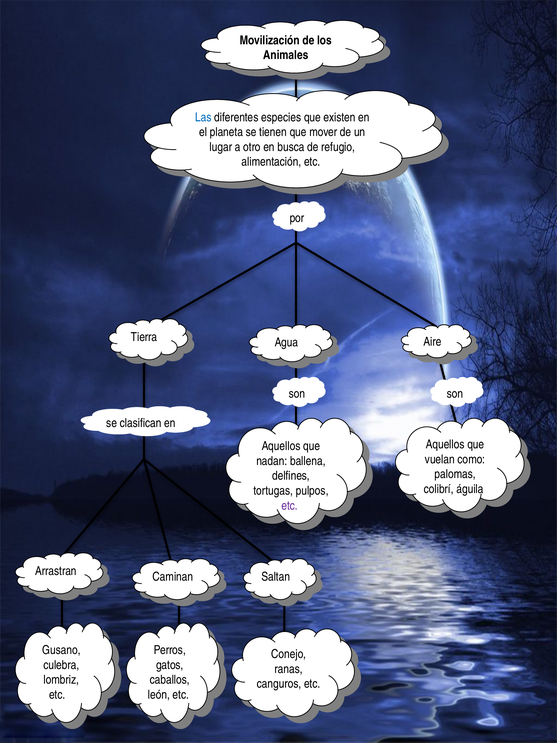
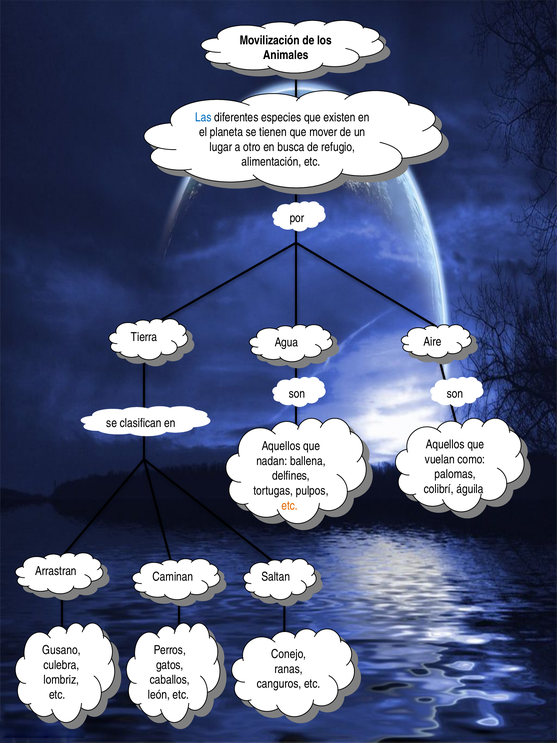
etc colour: purple -> orange (290, 505)
